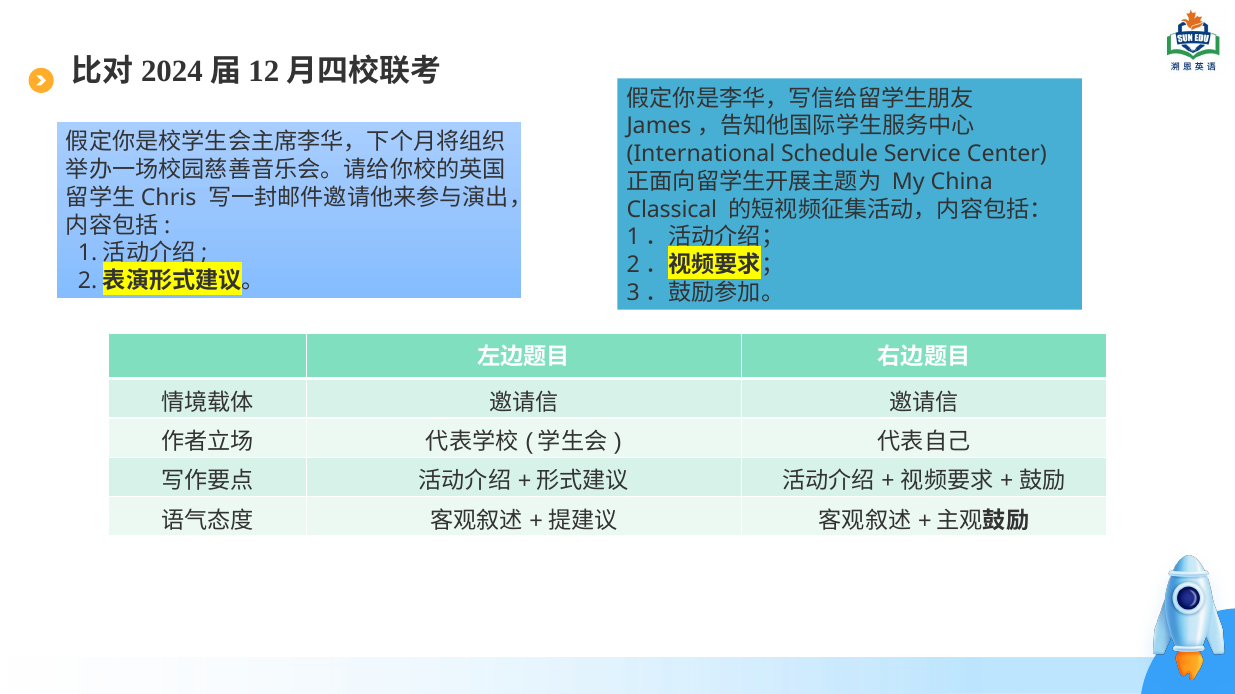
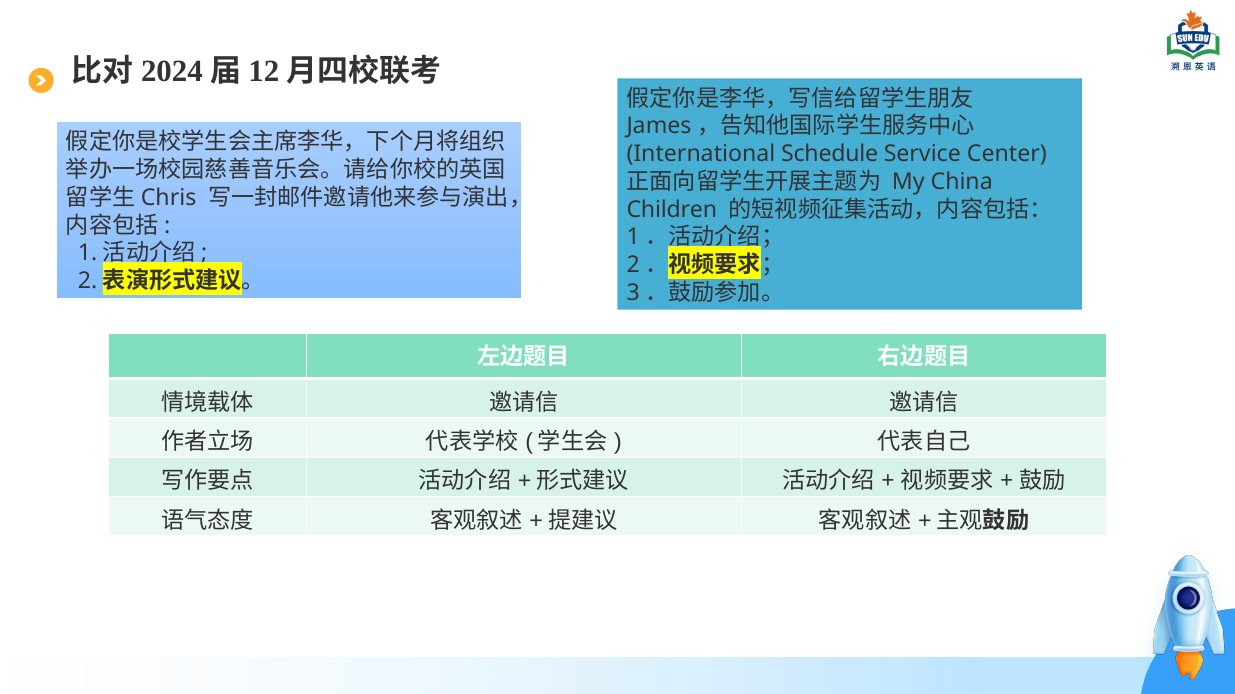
Classical: Classical -> Children (672, 210)
